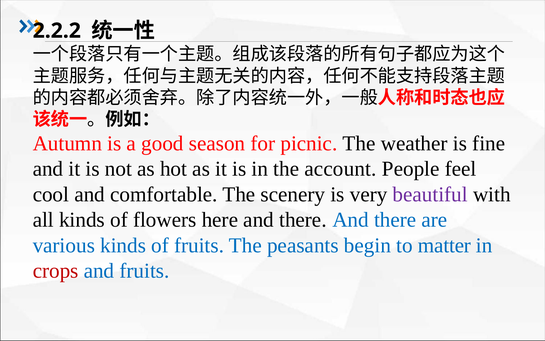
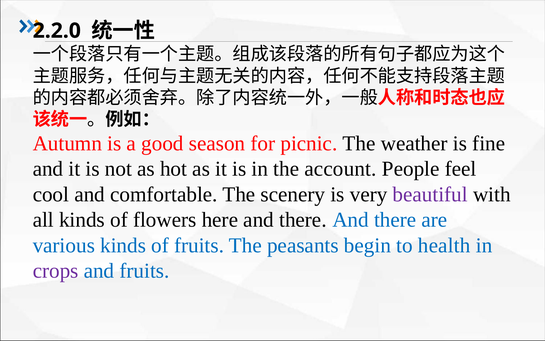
2.2.2: 2.2.2 -> 2.2.0 (57, 31)
matter: matter -> health (444, 245)
crops colour: red -> purple (56, 271)
